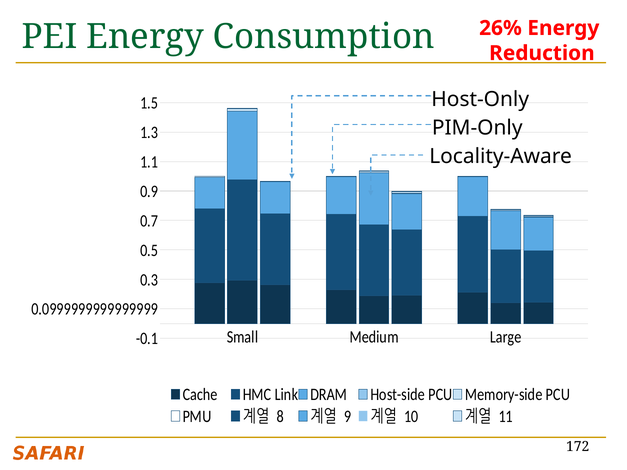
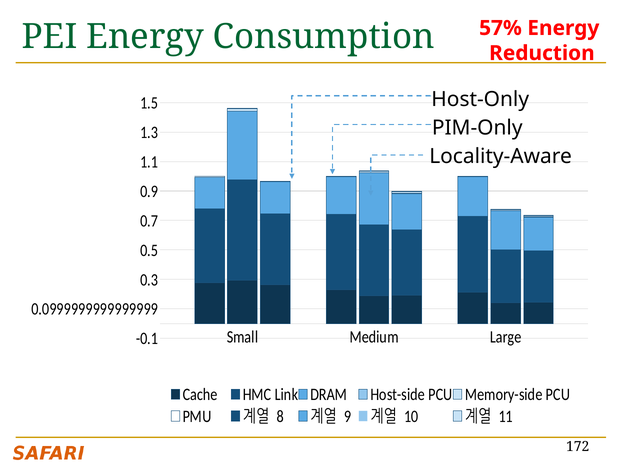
26%: 26% -> 57% (500, 28)
